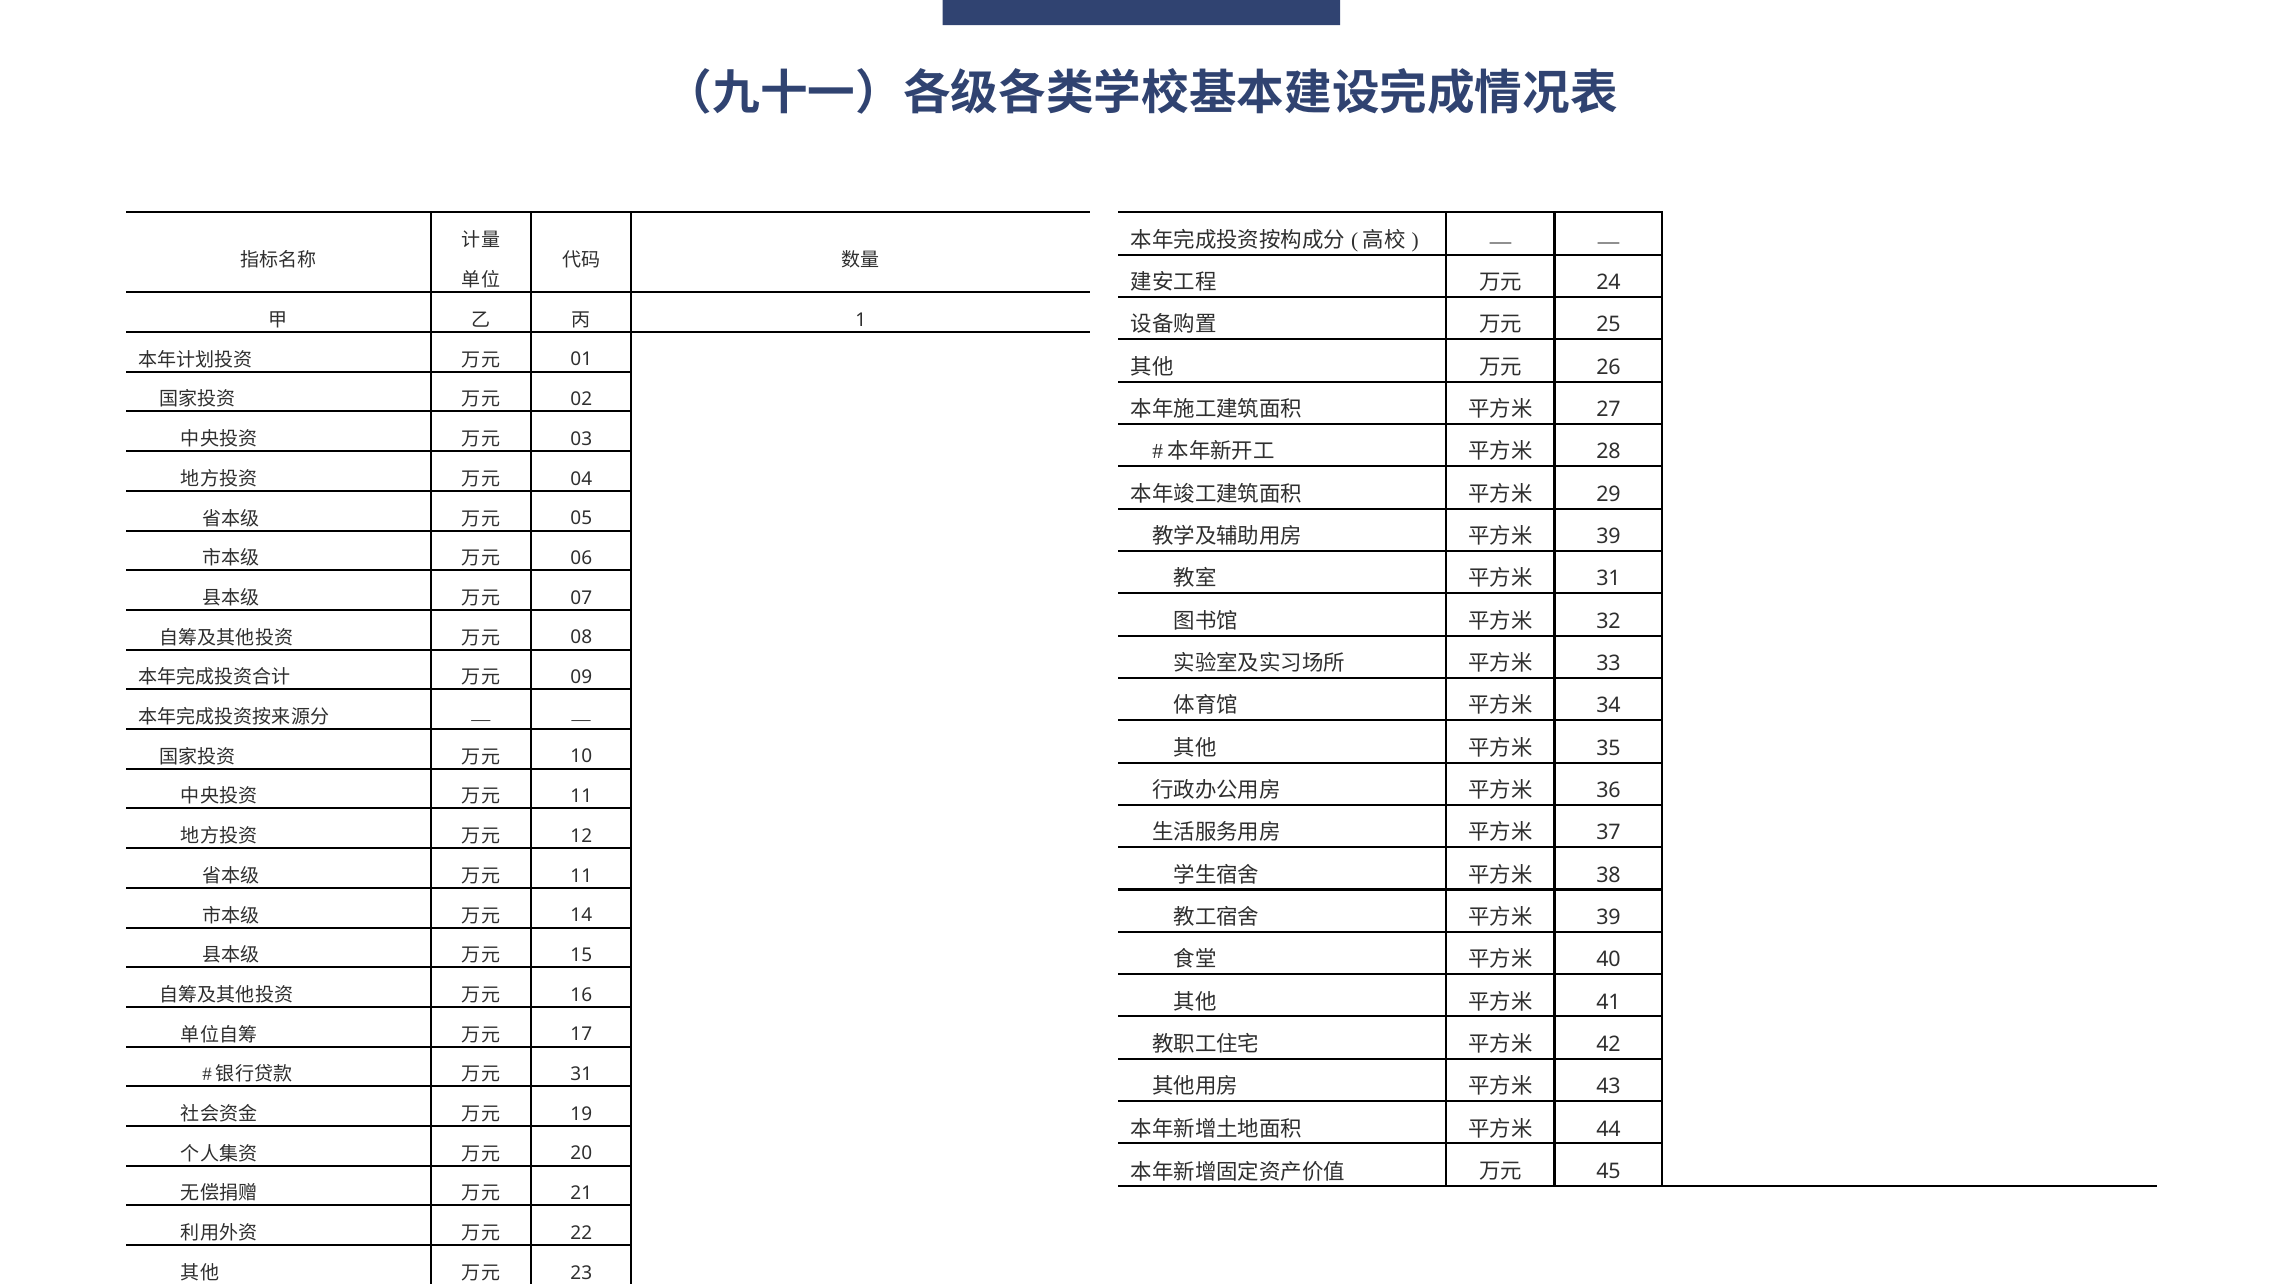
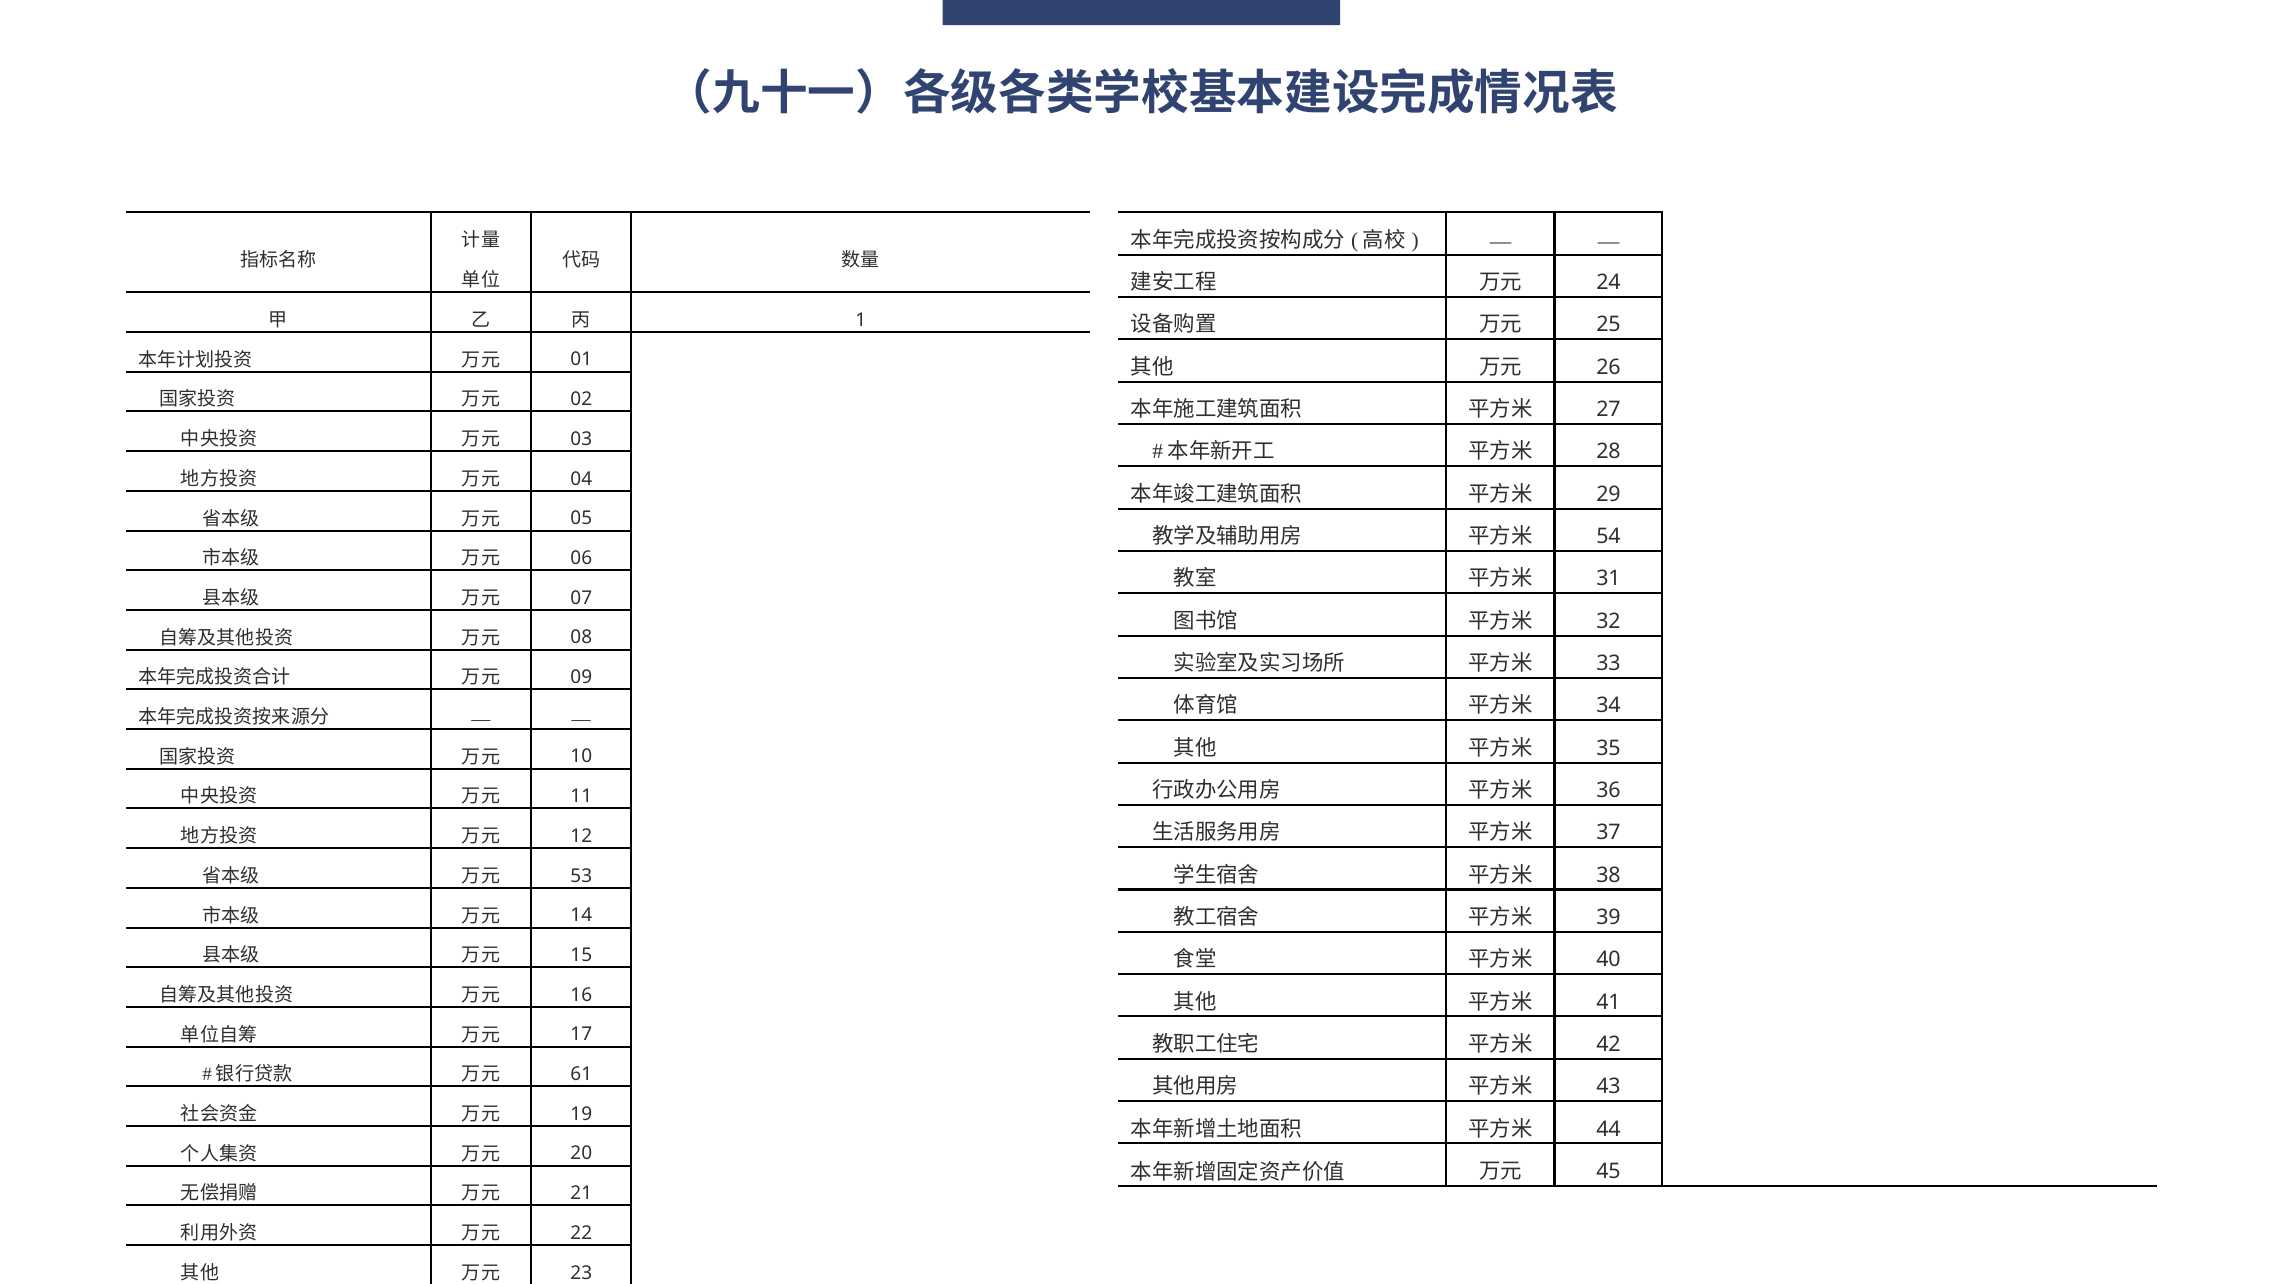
39: 39 -> 54 (1609, 536)
11: 11 -> 53 (581, 876)
31: 31 -> 61 (581, 1074)
